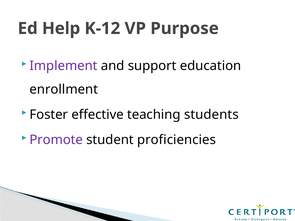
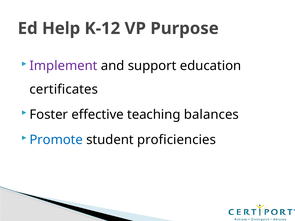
enrollment: enrollment -> certificates (64, 90)
students: students -> balances (211, 115)
Promote colour: purple -> blue (56, 140)
